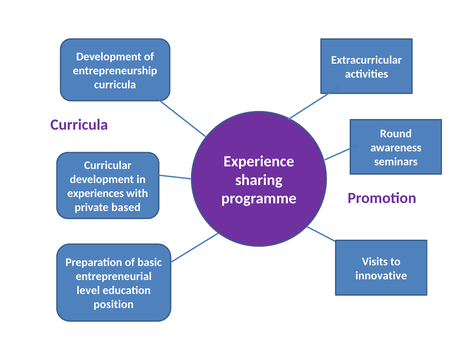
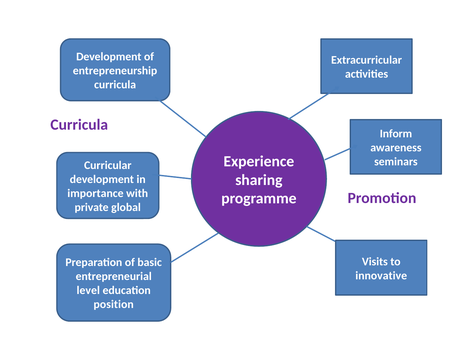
Round: Round -> Inform (396, 134)
experiences: experiences -> importance (95, 194)
based: based -> global (126, 208)
